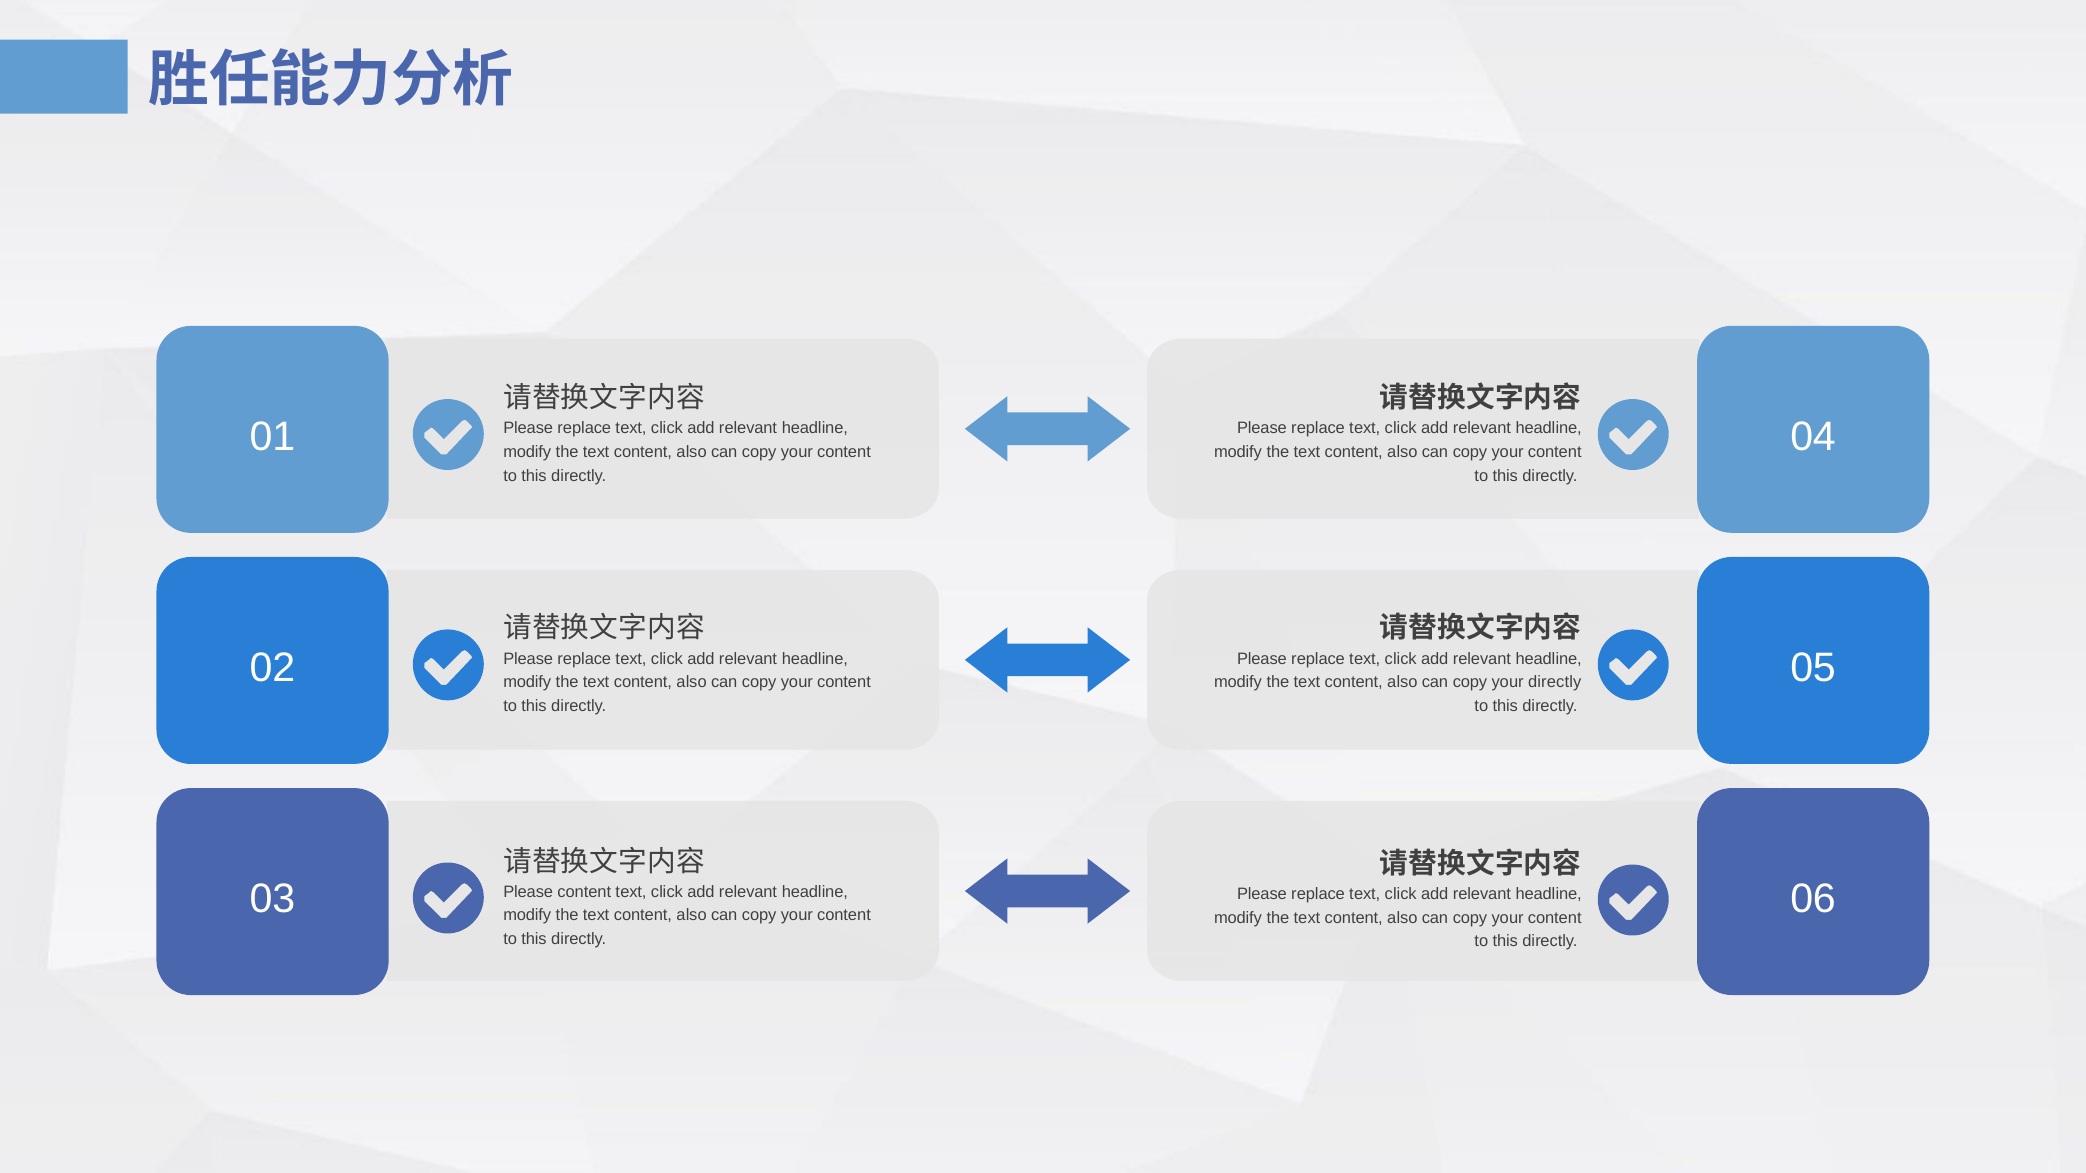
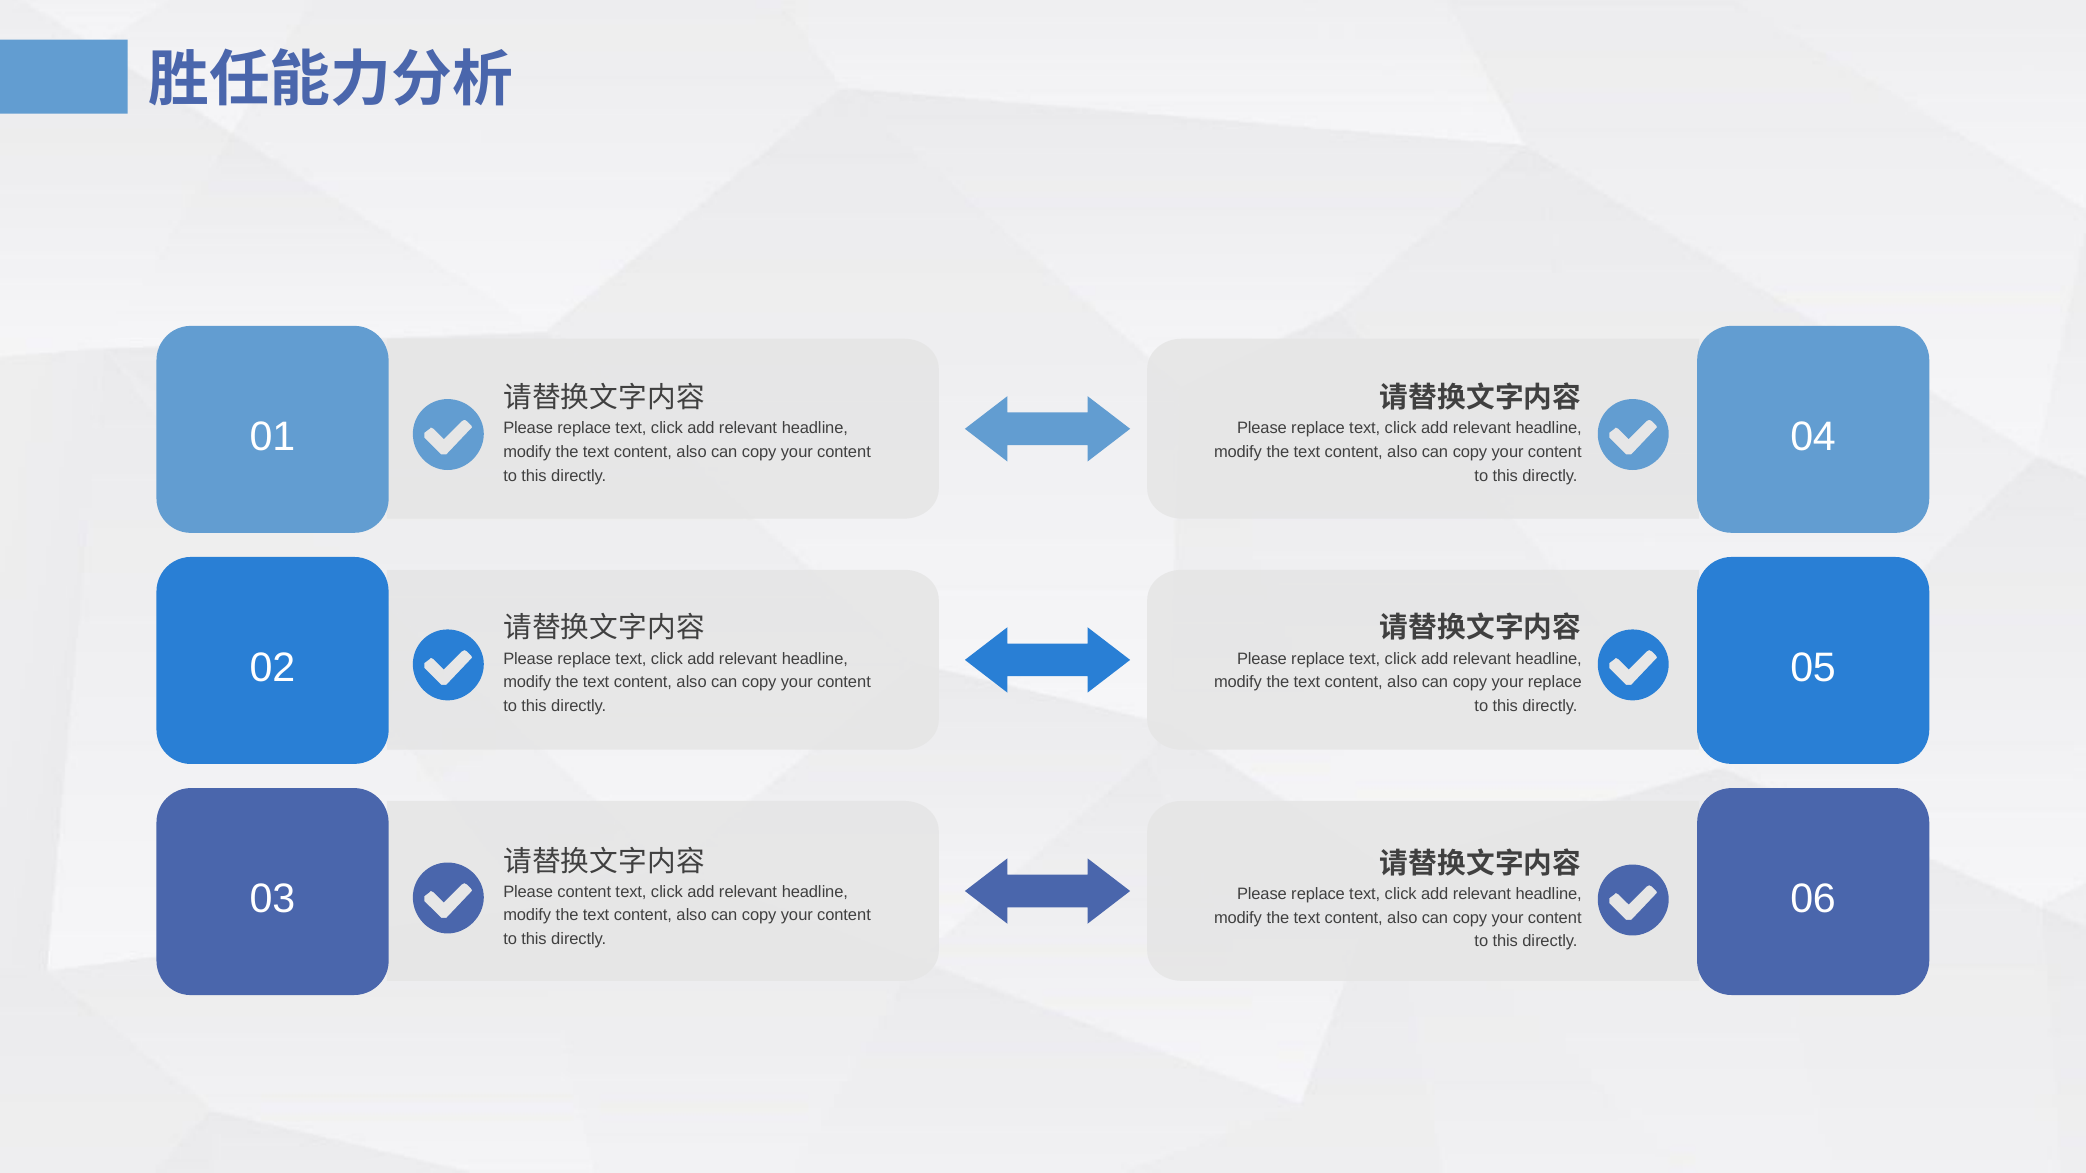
your directly: directly -> replace (1555, 683)
